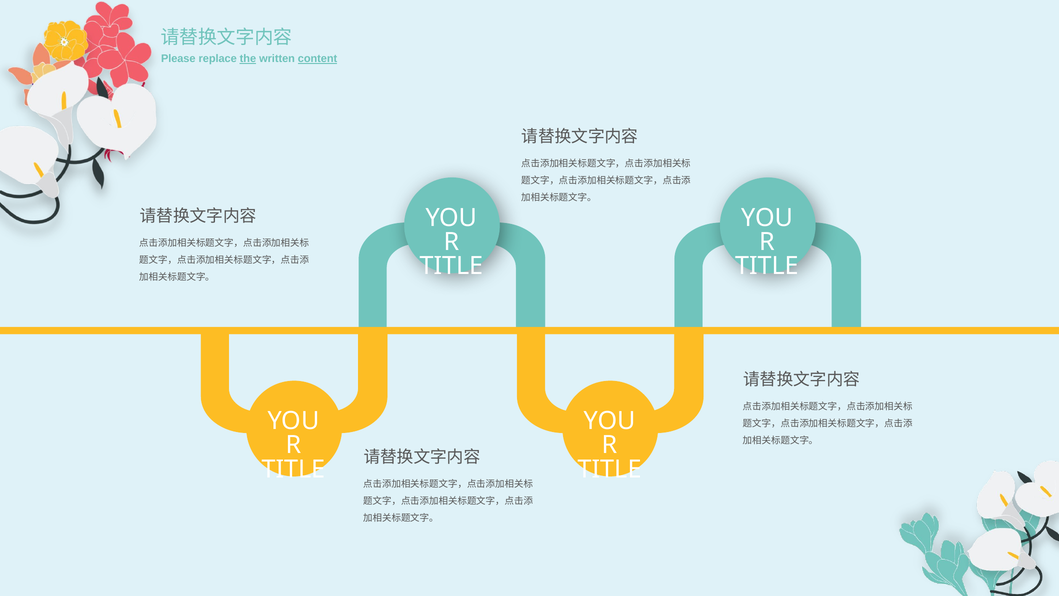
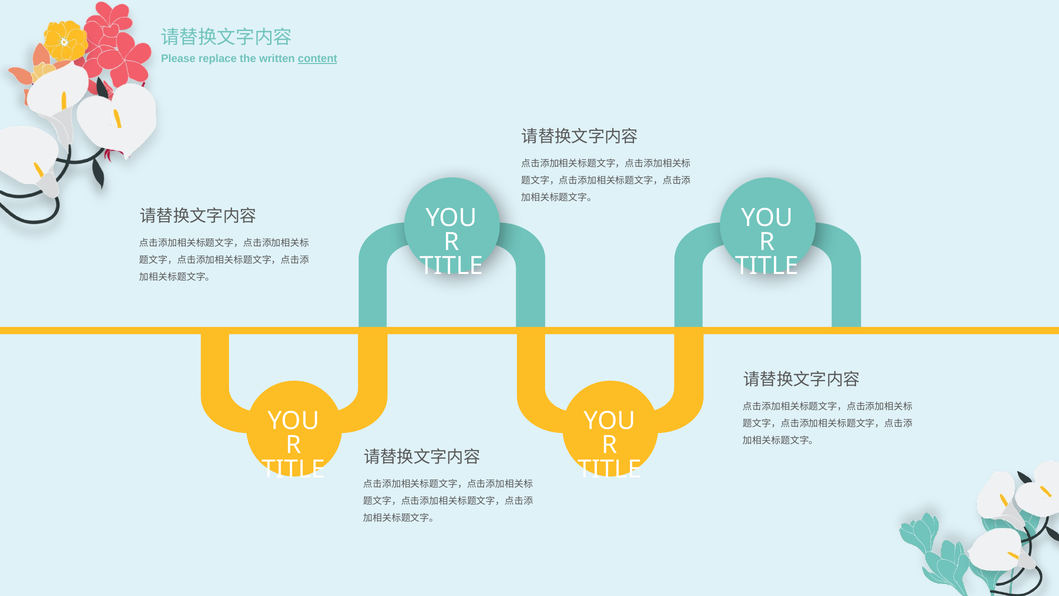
the underline: present -> none (248, 59)
